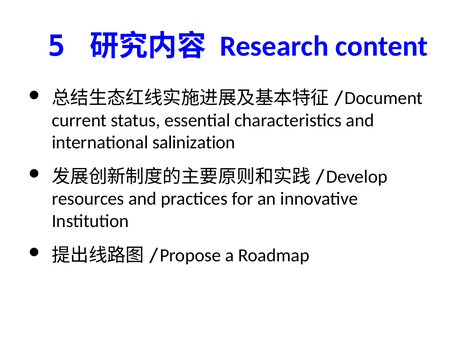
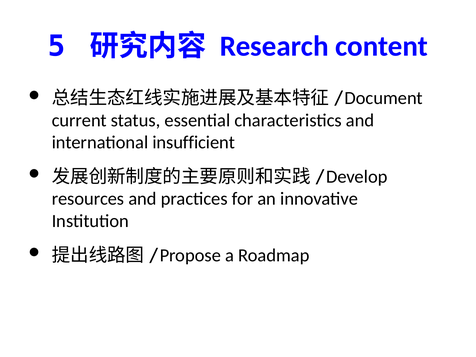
salinization: salinization -> insufficient (194, 143)
